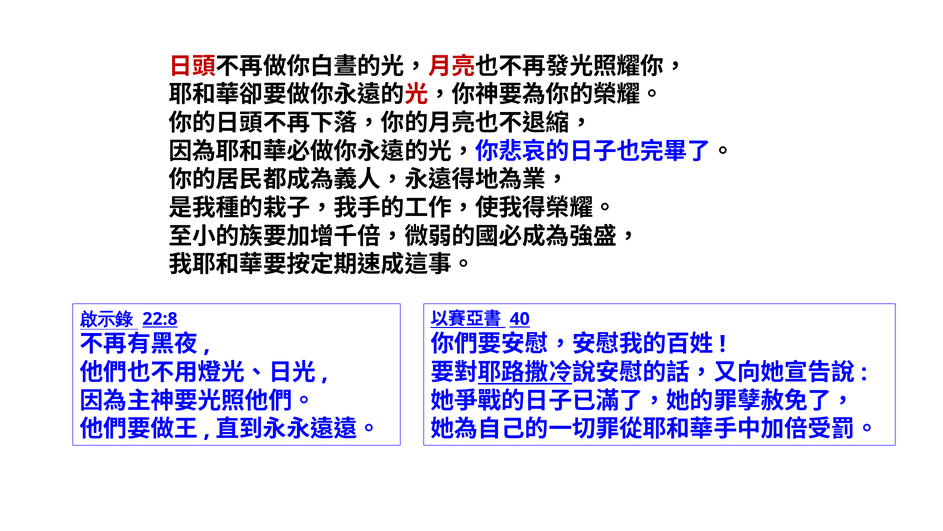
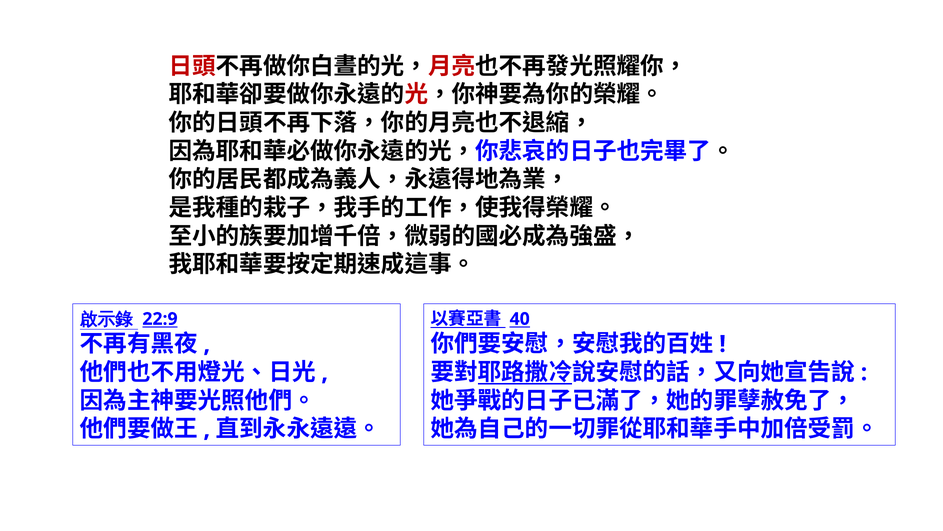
22:8: 22:8 -> 22:9 (160, 319)
